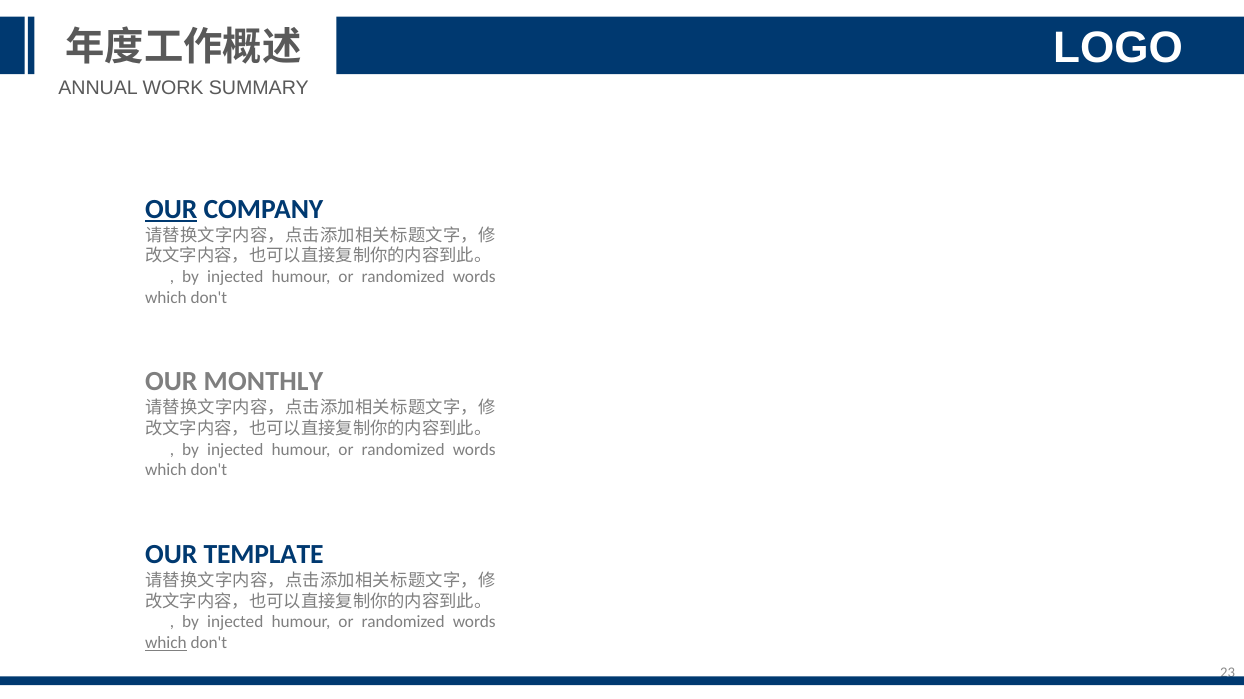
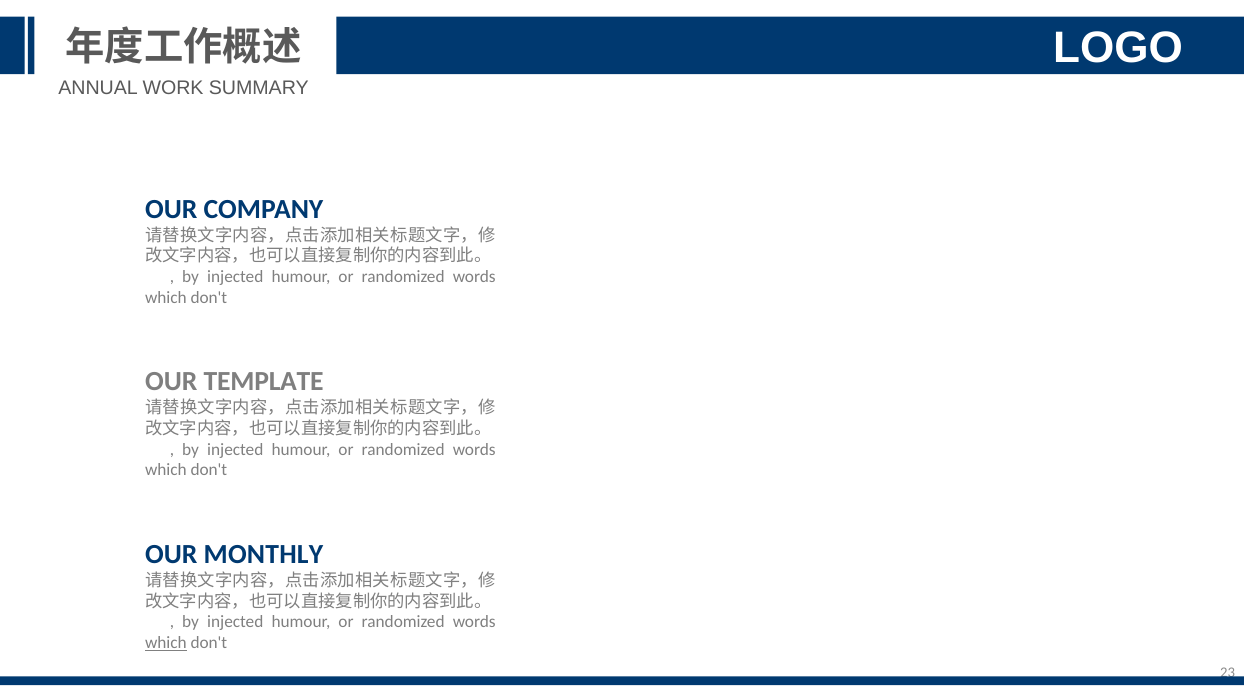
OUR underline: present -> none (171, 209)
MONTHLY: MONTHLY -> TEMPLATE (264, 382)
TEMPLATE: TEMPLATE -> MONTHLY (263, 555)
